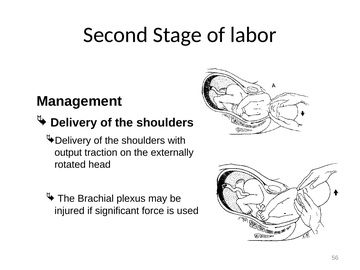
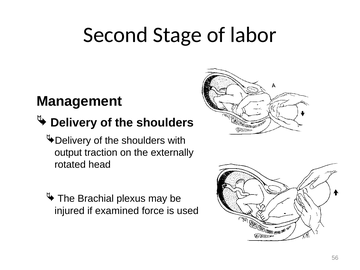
significant: significant -> examined (117, 211)
